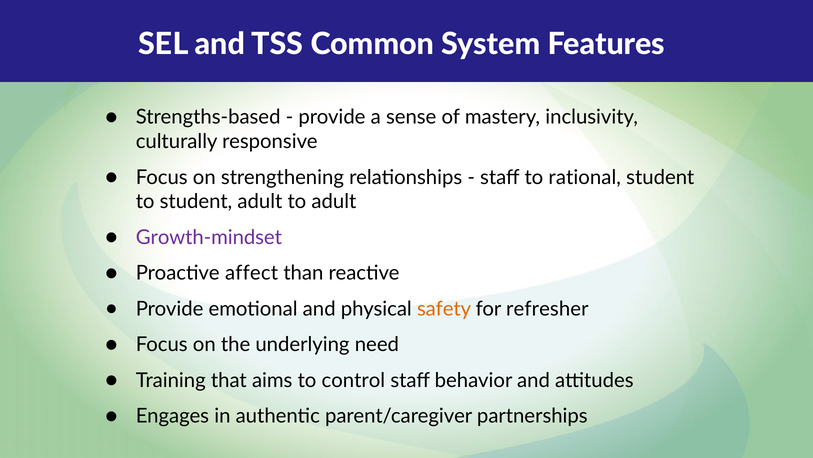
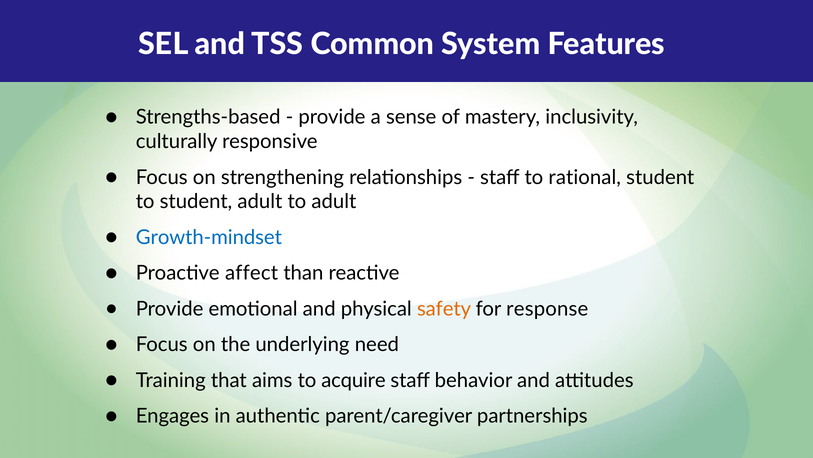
Growth-mindset colour: purple -> blue (209, 237)
refresher: refresher -> response (547, 309)
control: control -> acquire (353, 380)
